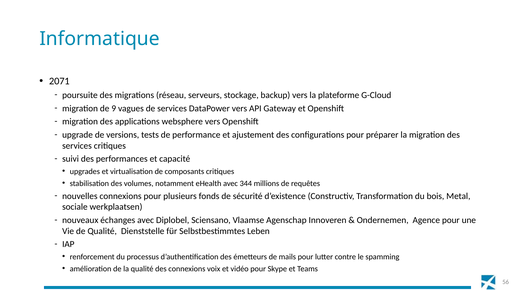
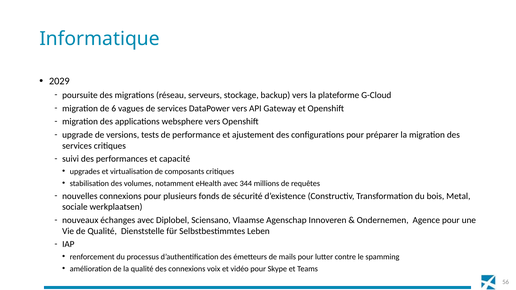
2071: 2071 -> 2029 (59, 81)
9: 9 -> 6 (114, 108)
